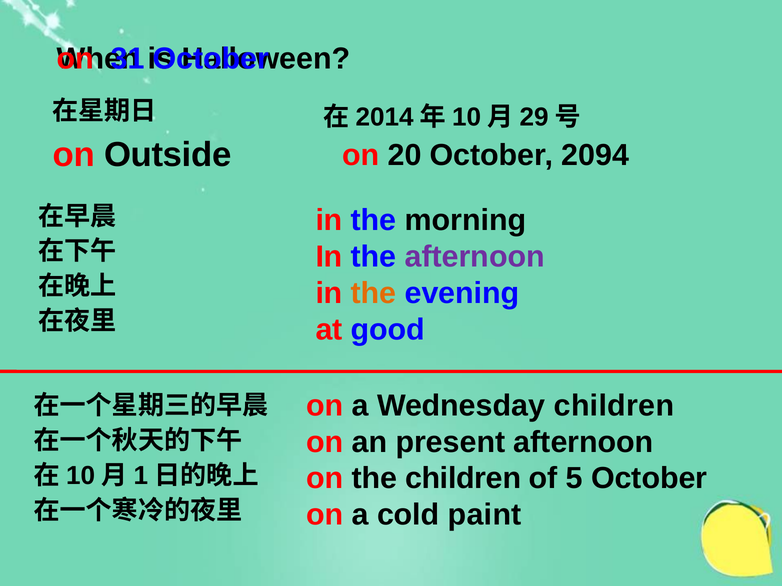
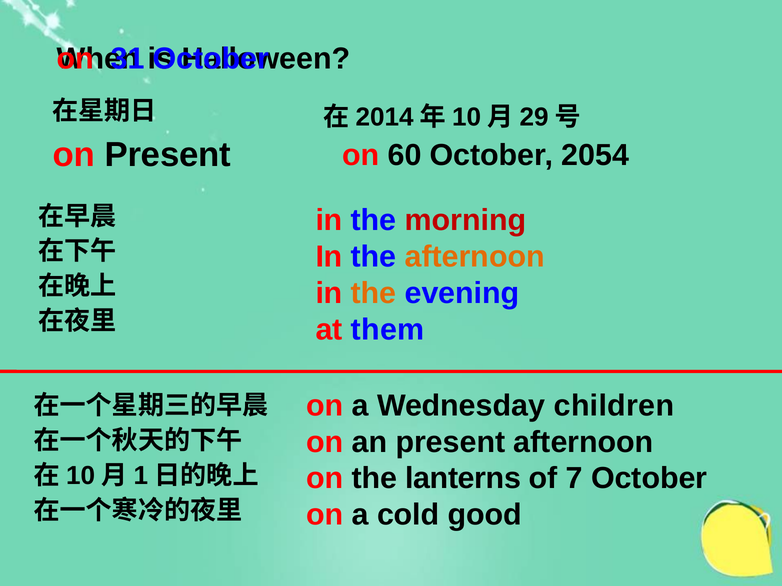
on Outside: Outside -> Present (168, 155)
20: 20 -> 60 (405, 156)
2094: 2094 -> 2054 (595, 156)
morning colour: black -> red (465, 220)
afternoon colour: purple -> orange (475, 257)
good: good -> them (388, 330)
the children: children -> lanterns (463, 479)
5: 5 -> 7 (574, 479)
paint: paint -> good (485, 515)
